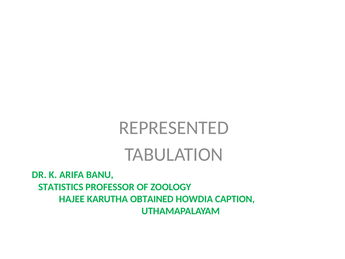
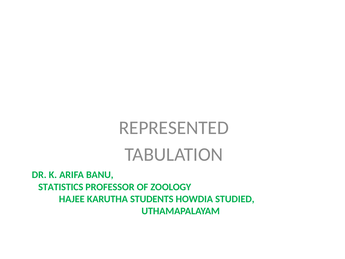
OBTAINED: OBTAINED -> STUDENTS (152, 199)
CAPTION: CAPTION -> STUDIED (235, 199)
